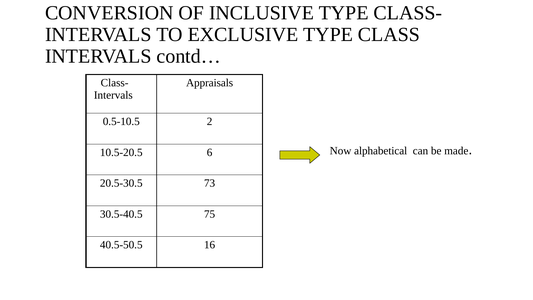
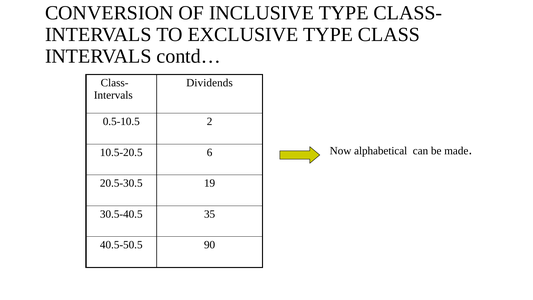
Appraisals: Appraisals -> Dividends (210, 83)
73: 73 -> 19 (210, 183)
75: 75 -> 35 (210, 214)
16: 16 -> 90 (210, 245)
